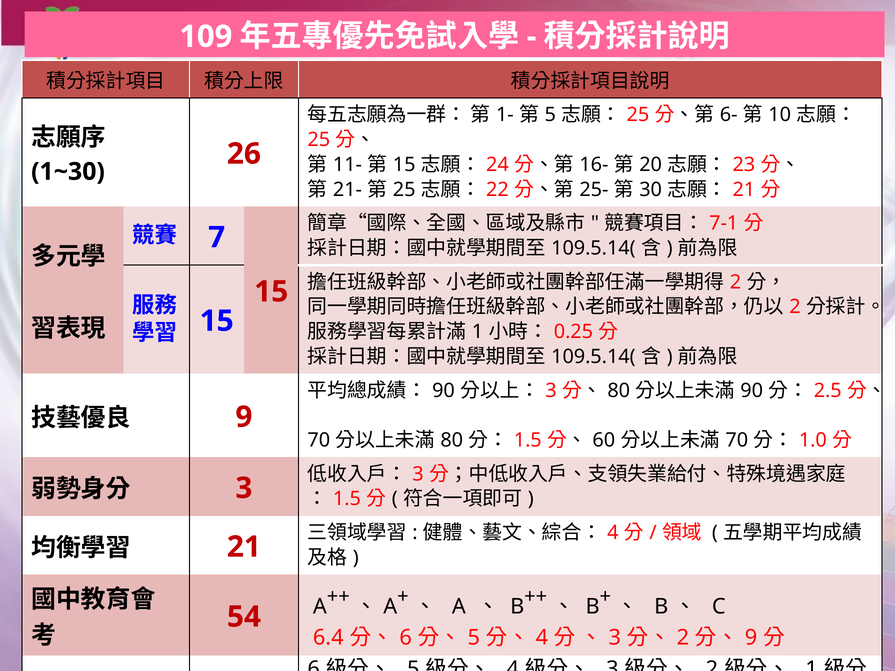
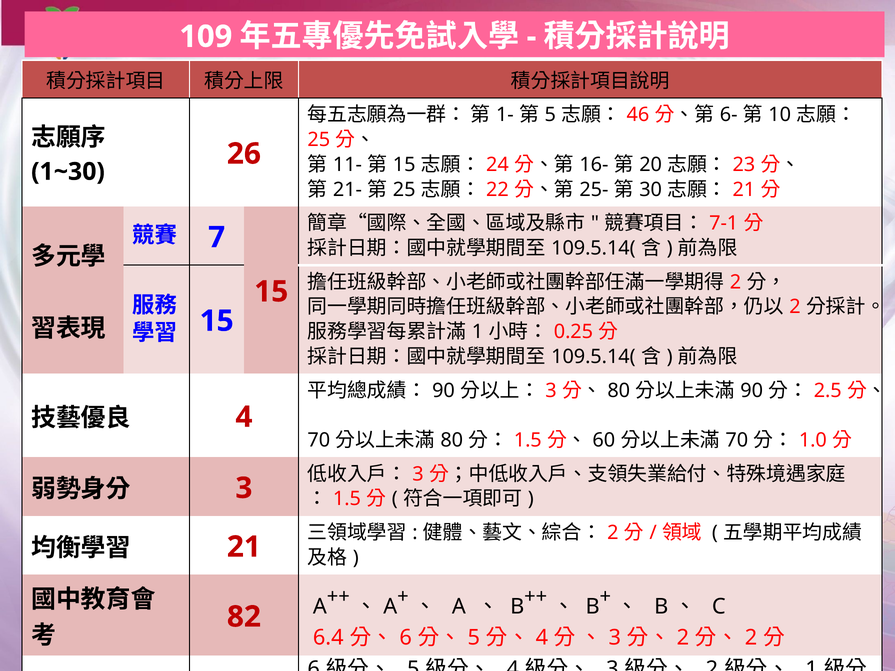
25: 25 -> 46 (638, 115)
9: 9 -> 4 (244, 417)
4: 4 -> 2 (613, 533)
54: 54 -> 82 (244, 617)
9: 9 -> 2 (751, 638)
